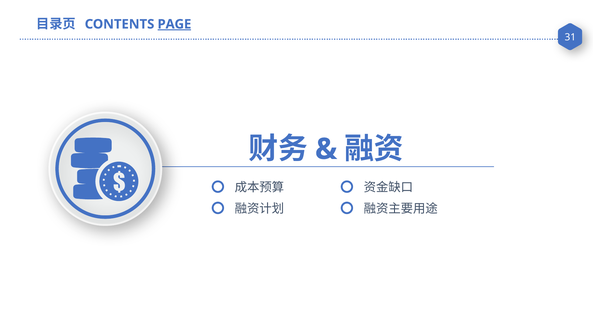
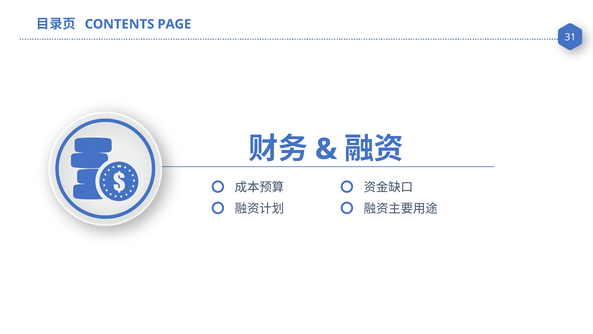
PAGE underline: present -> none (174, 24)
